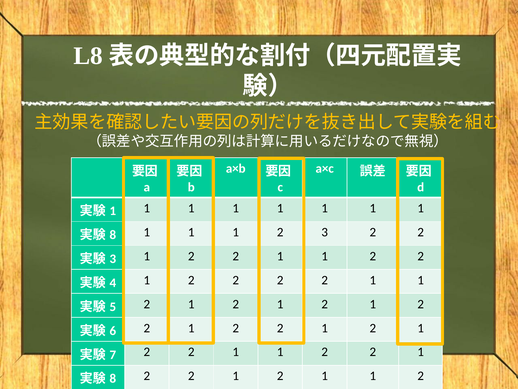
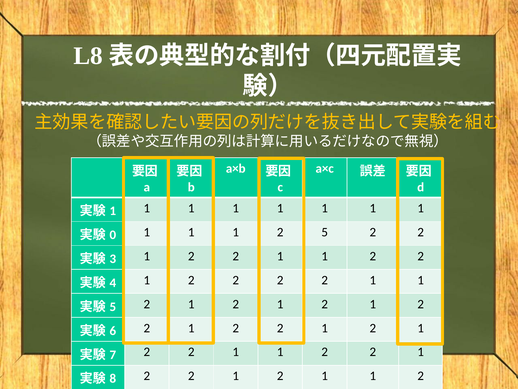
8: 8 -> 0 (113, 235)
2 3: 3 -> 5 (325, 232)
